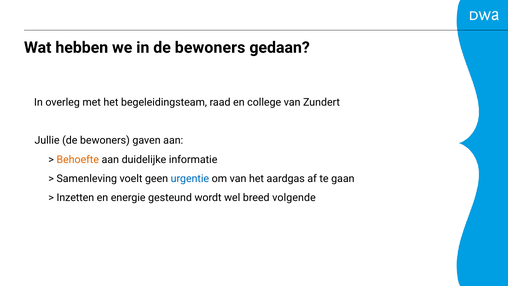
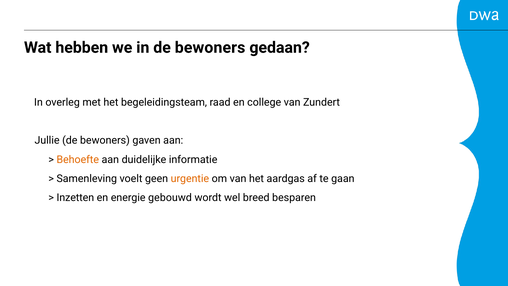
urgentie colour: blue -> orange (190, 178)
gesteund: gesteund -> gebouwd (170, 198)
volgende: volgende -> besparen (294, 198)
